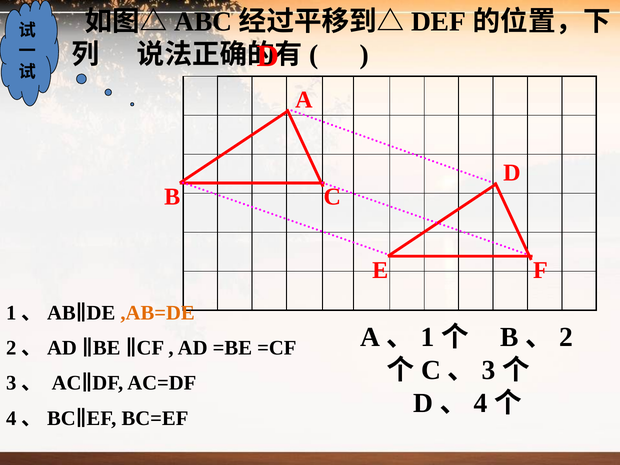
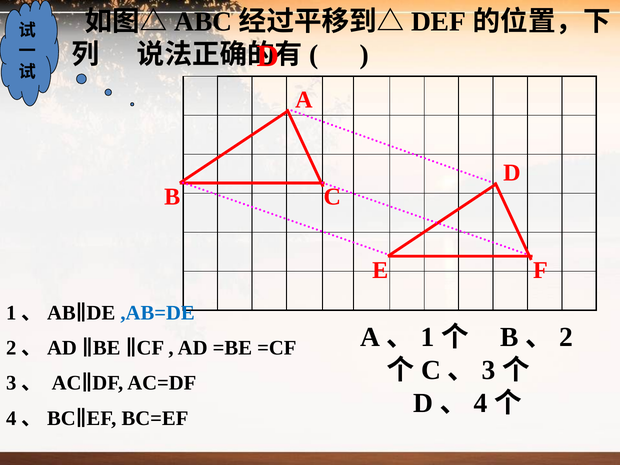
,AB=DE colour: orange -> blue (158, 313)
